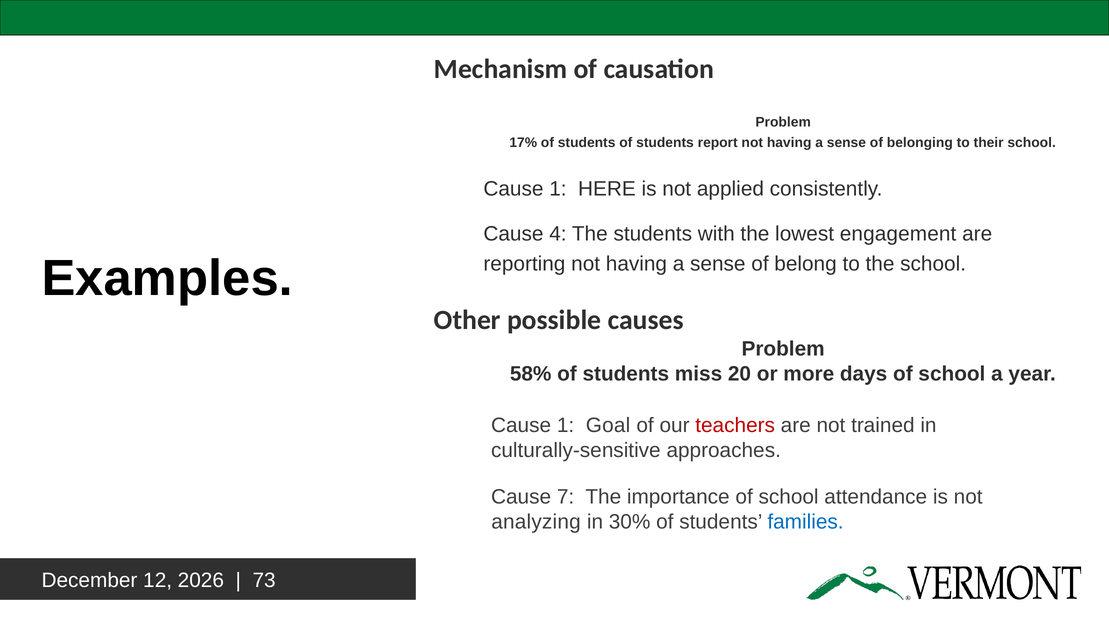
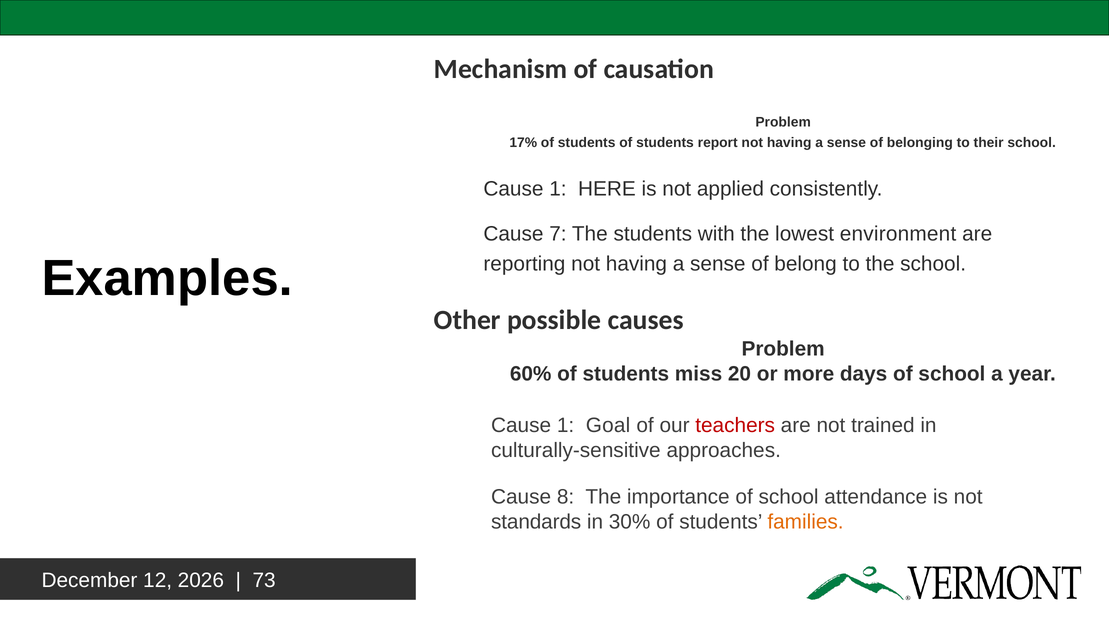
4: 4 -> 7 (558, 234)
engagement: engagement -> environment (898, 234)
58%: 58% -> 60% (531, 374)
7: 7 -> 8 (566, 497)
analyzing: analyzing -> standards (536, 522)
families colour: blue -> orange (805, 522)
